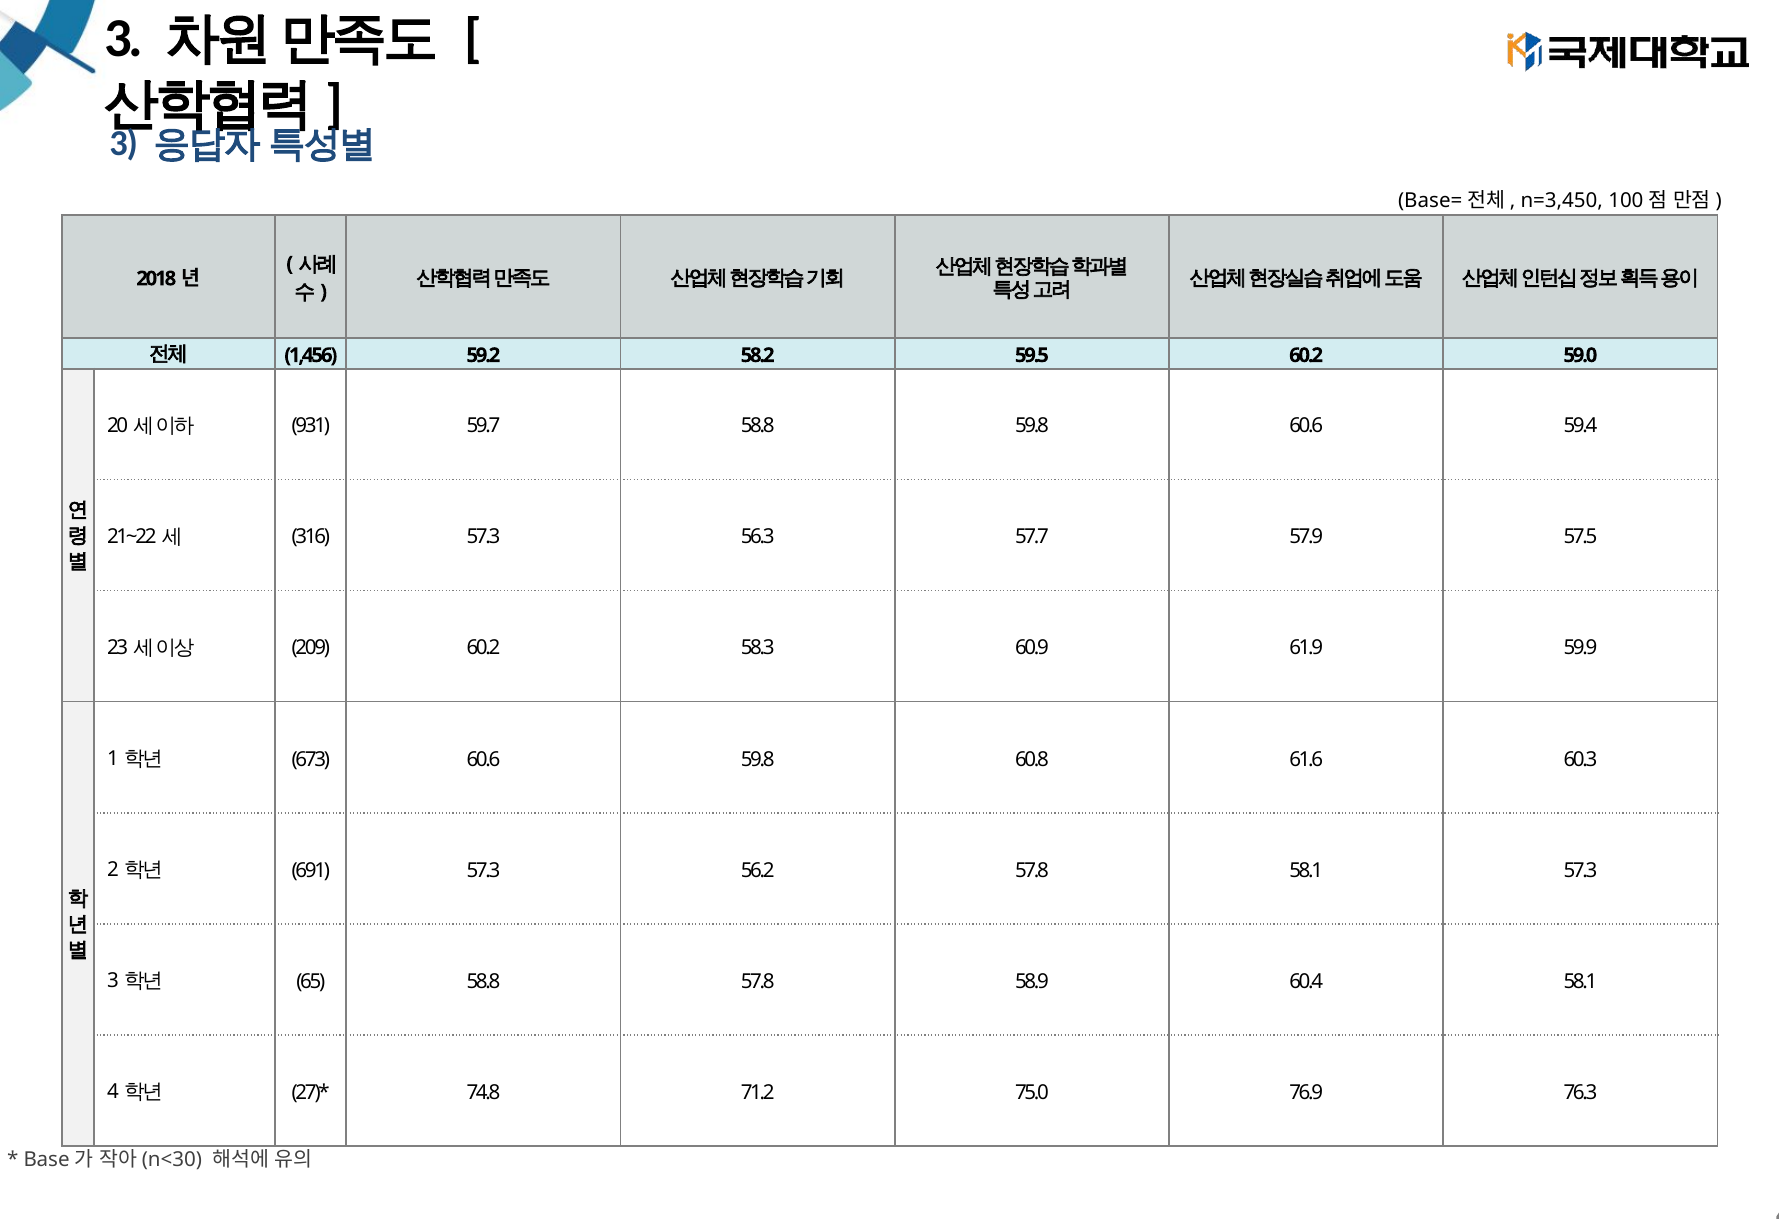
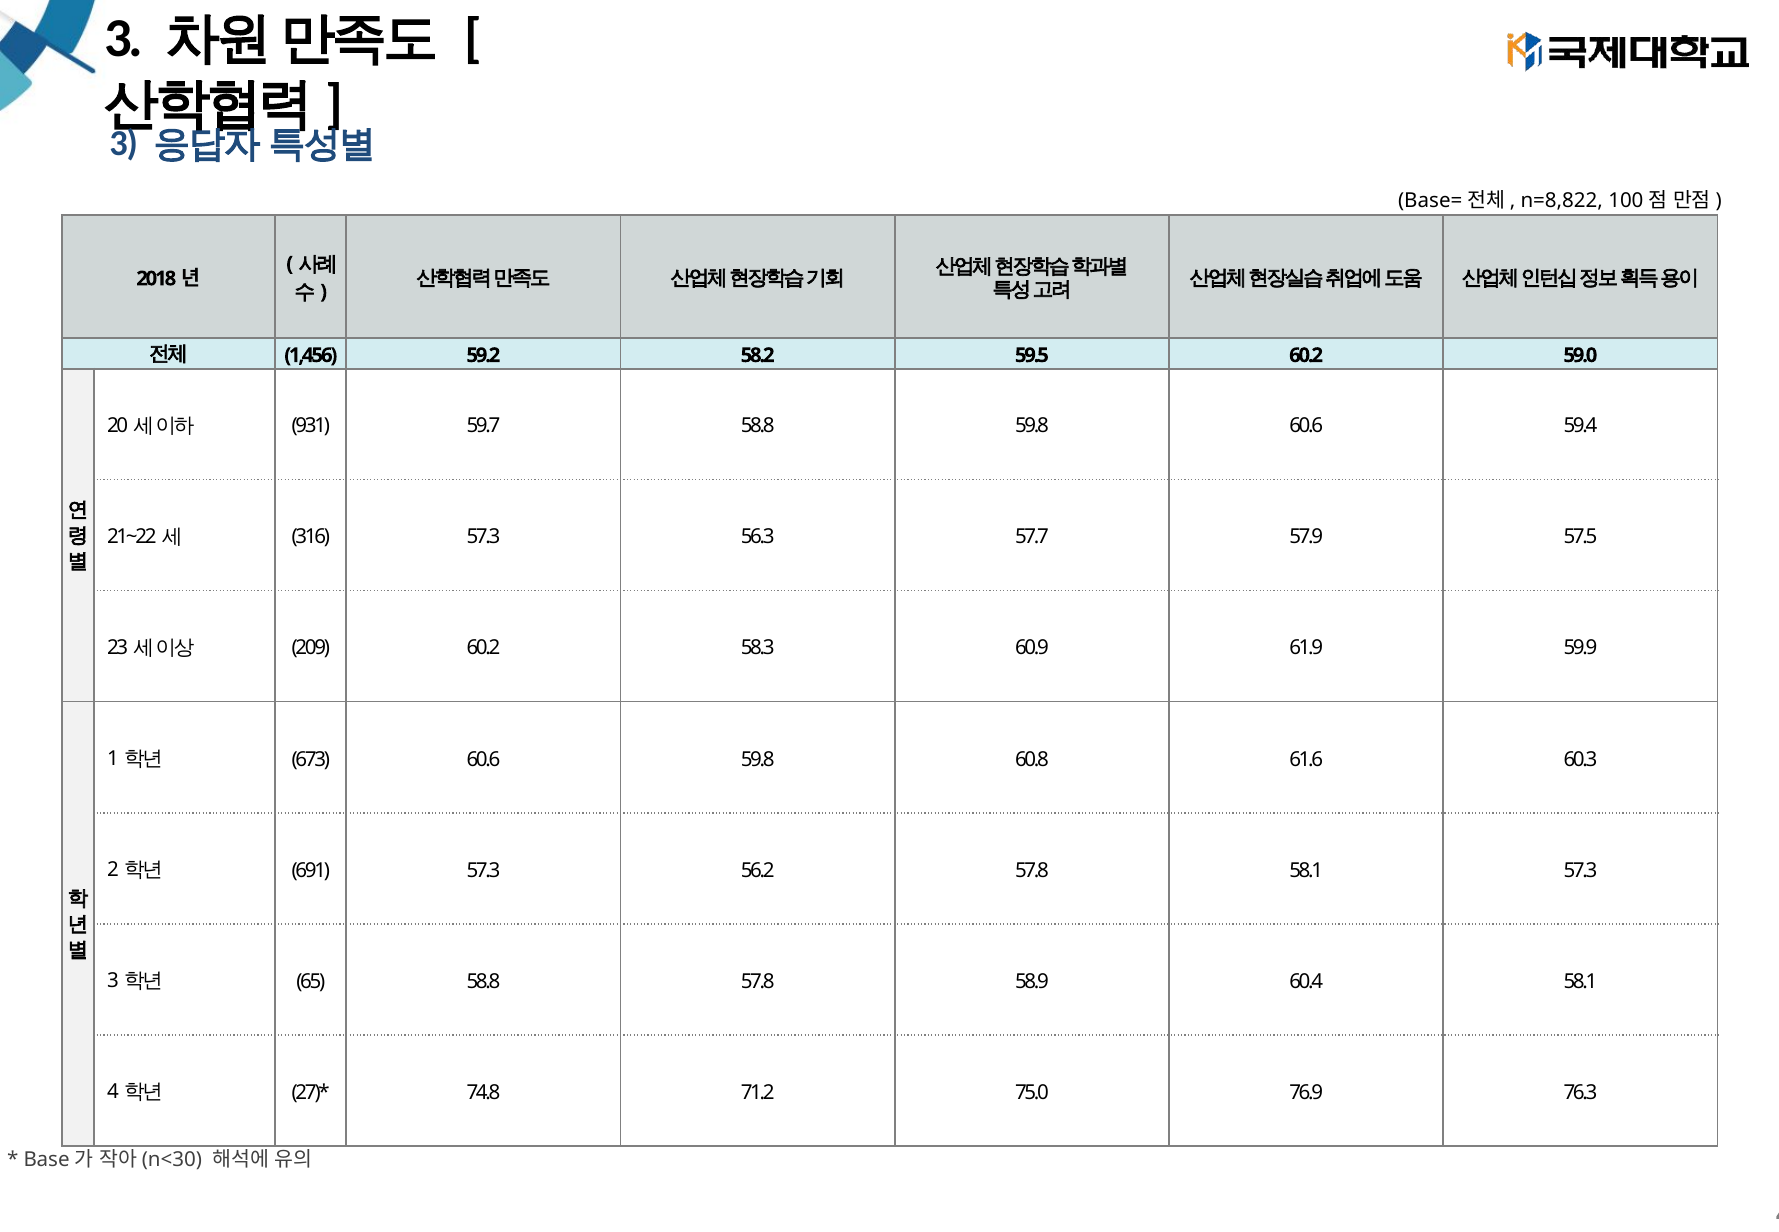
n=3,450: n=3,450 -> n=8,822 (1562, 200)
